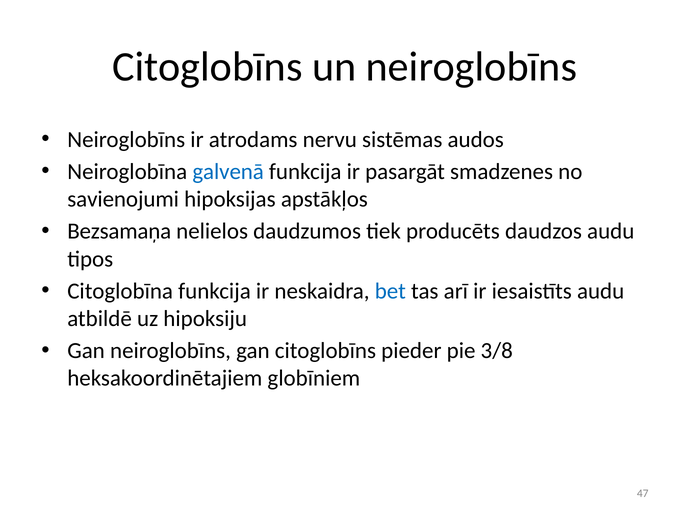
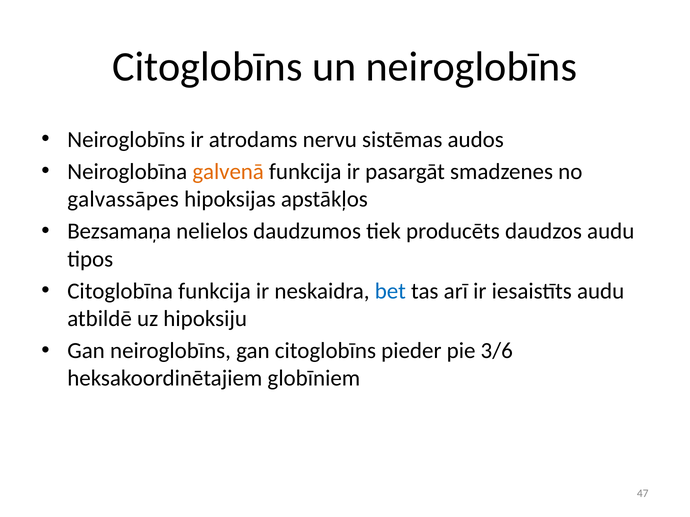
galvenā colour: blue -> orange (228, 172)
savienojumi: savienojumi -> galvassāpes (123, 199)
3/8: 3/8 -> 3/6 (497, 351)
